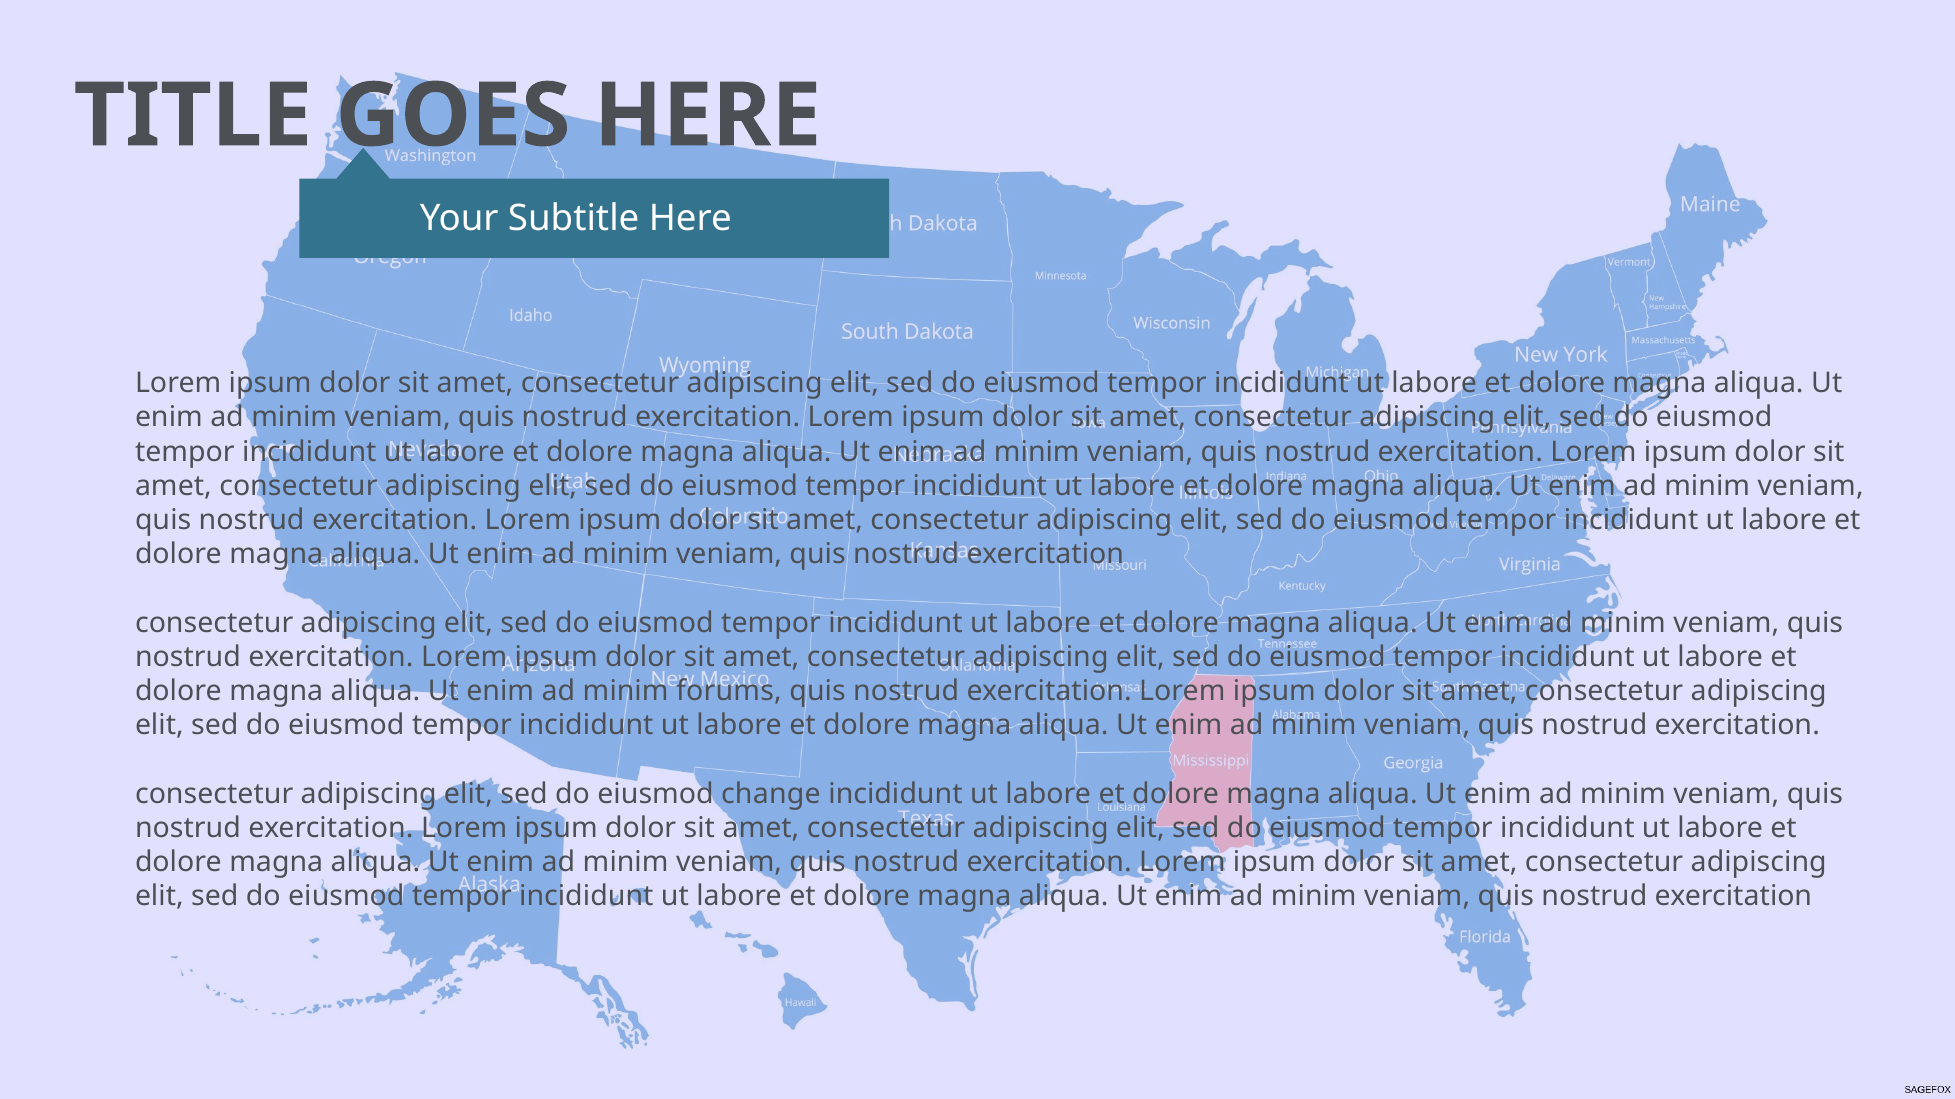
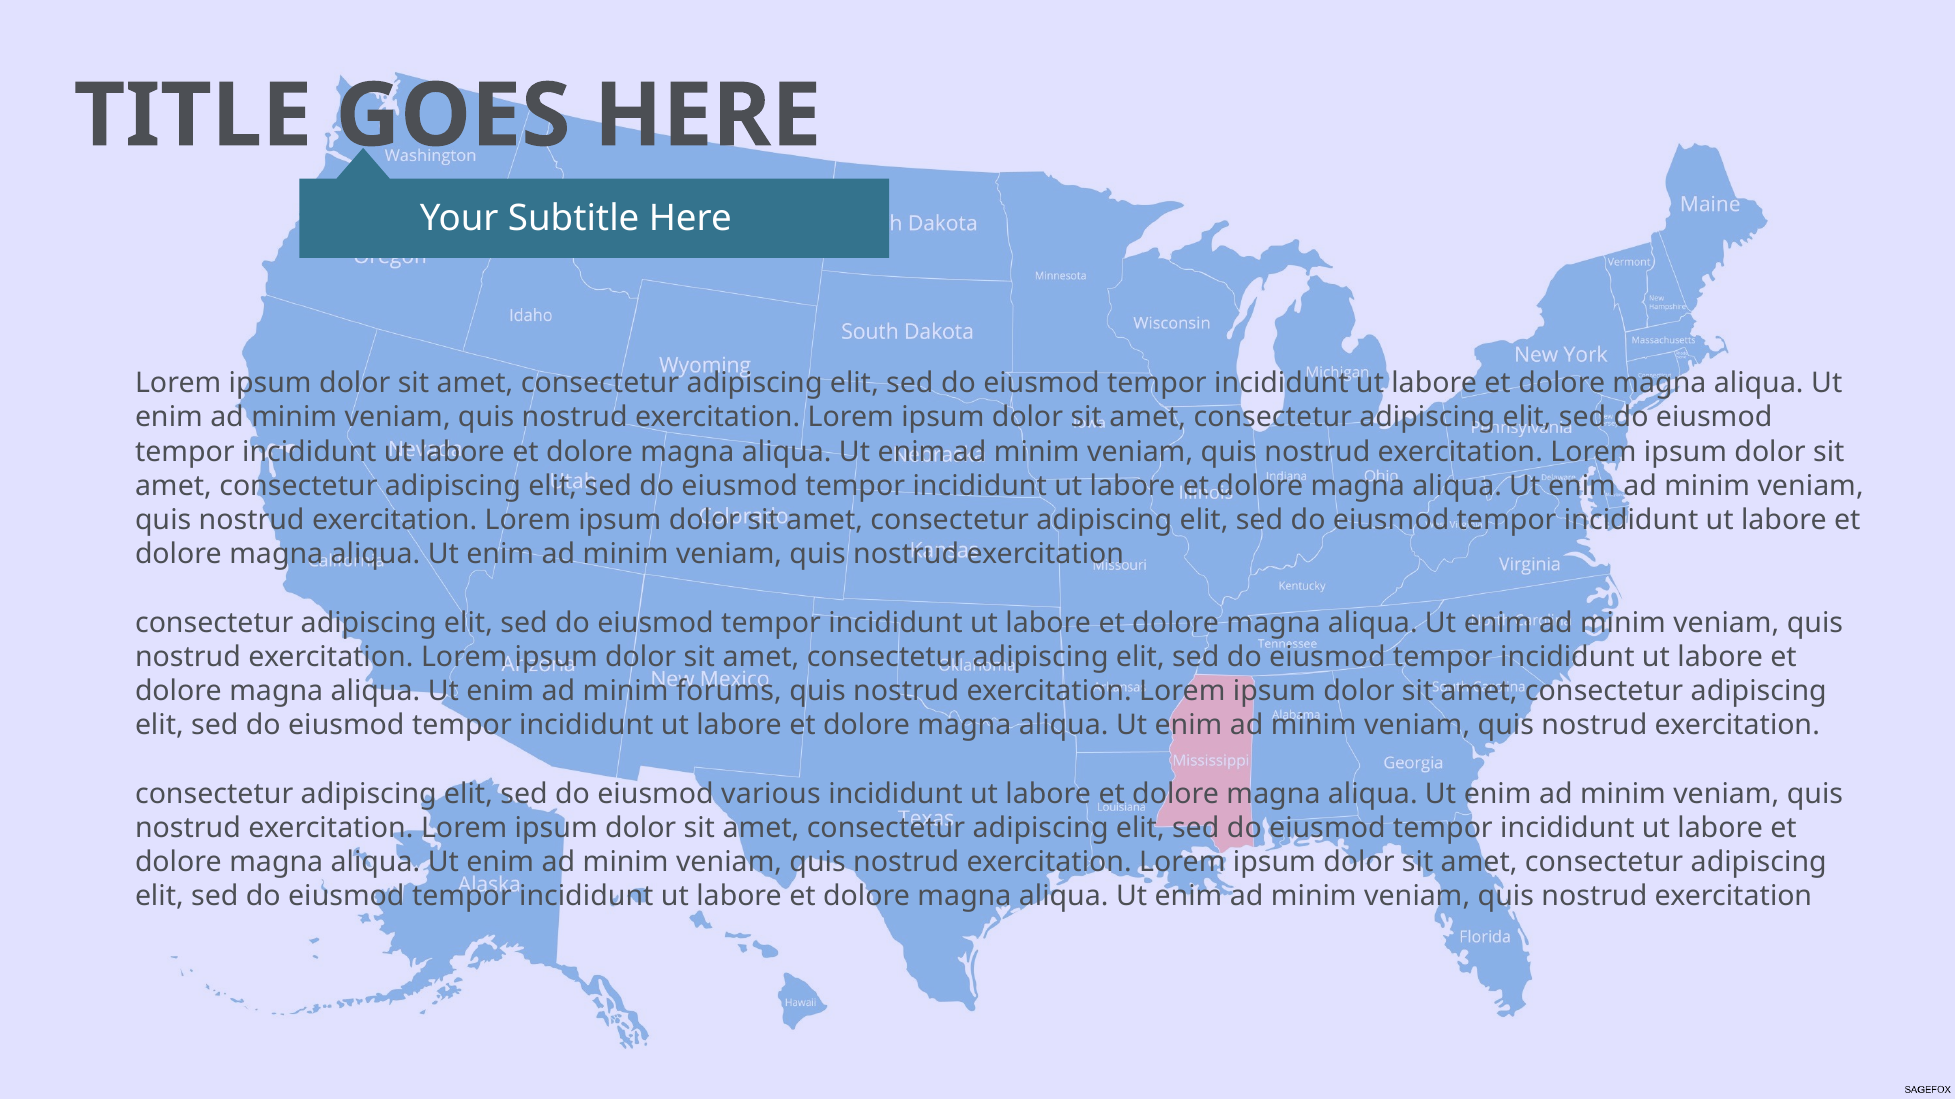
change: change -> various (771, 794)
